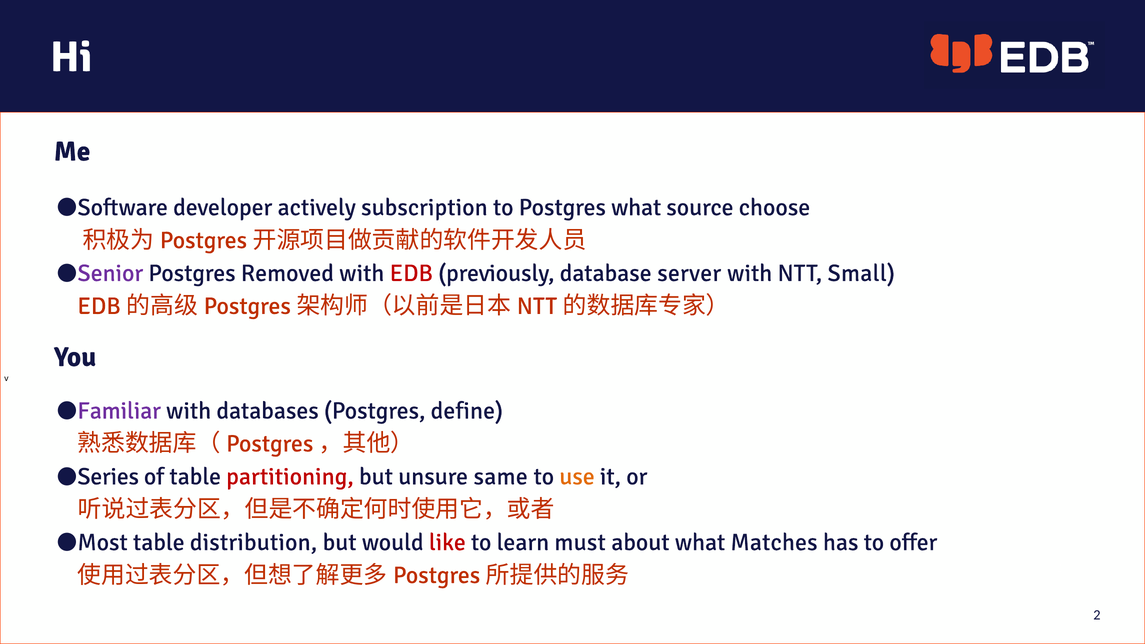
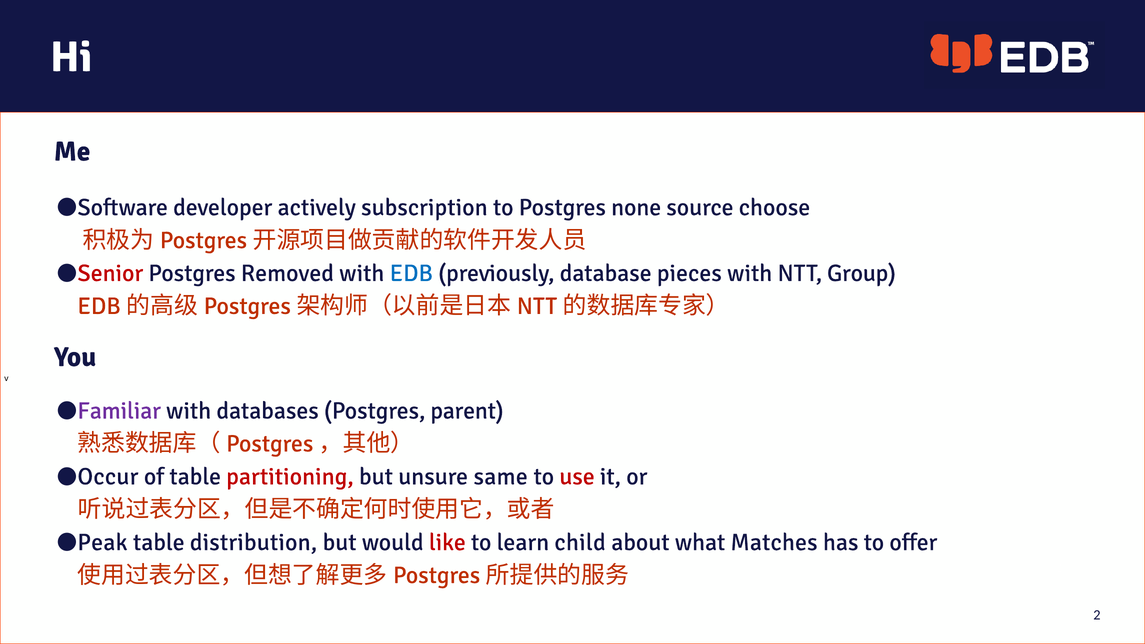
Postgres what: what -> none (636, 207)
Senior colour: purple -> red (110, 273)
EDB colour: red -> blue (411, 273)
server: server -> pieces (689, 273)
Small: Small -> Group (861, 273)
define: define -> parent (467, 411)
Series: Series -> Occur (108, 477)
use colour: orange -> red (577, 477)
Most: Most -> Peak (102, 542)
must: must -> child (580, 542)
